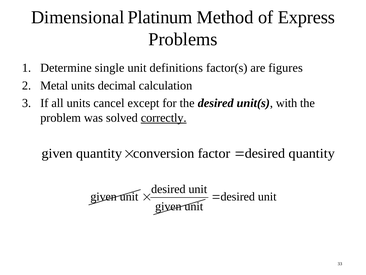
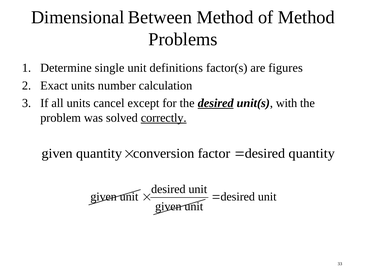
Platinum: Platinum -> Between (160, 17)
of Express: Express -> Method (306, 17)
Metal: Metal -> Exact (54, 85)
decimal: decimal -> number (117, 85)
desired underline: none -> present (216, 103)
